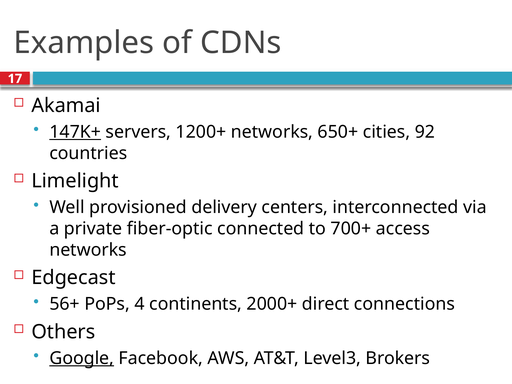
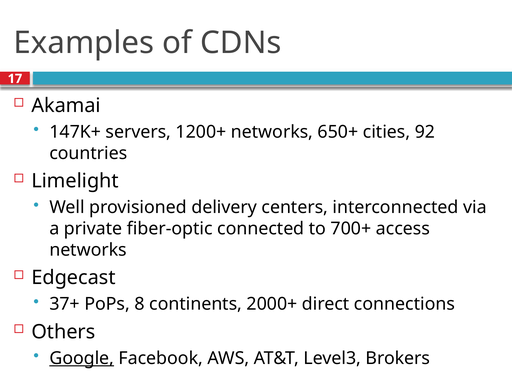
147K+ underline: present -> none (75, 132)
56+: 56+ -> 37+ (65, 304)
4: 4 -> 8 (140, 304)
